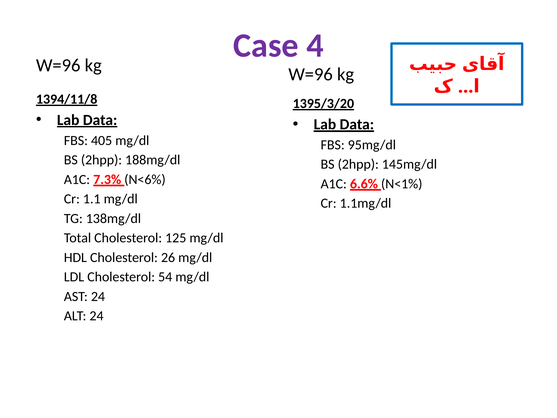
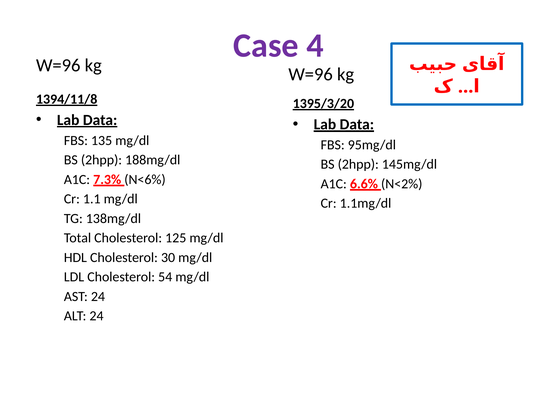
405: 405 -> 135 (102, 140)
N<1%: N<1% -> N<2% (402, 184)
26: 26 -> 30 (168, 257)
